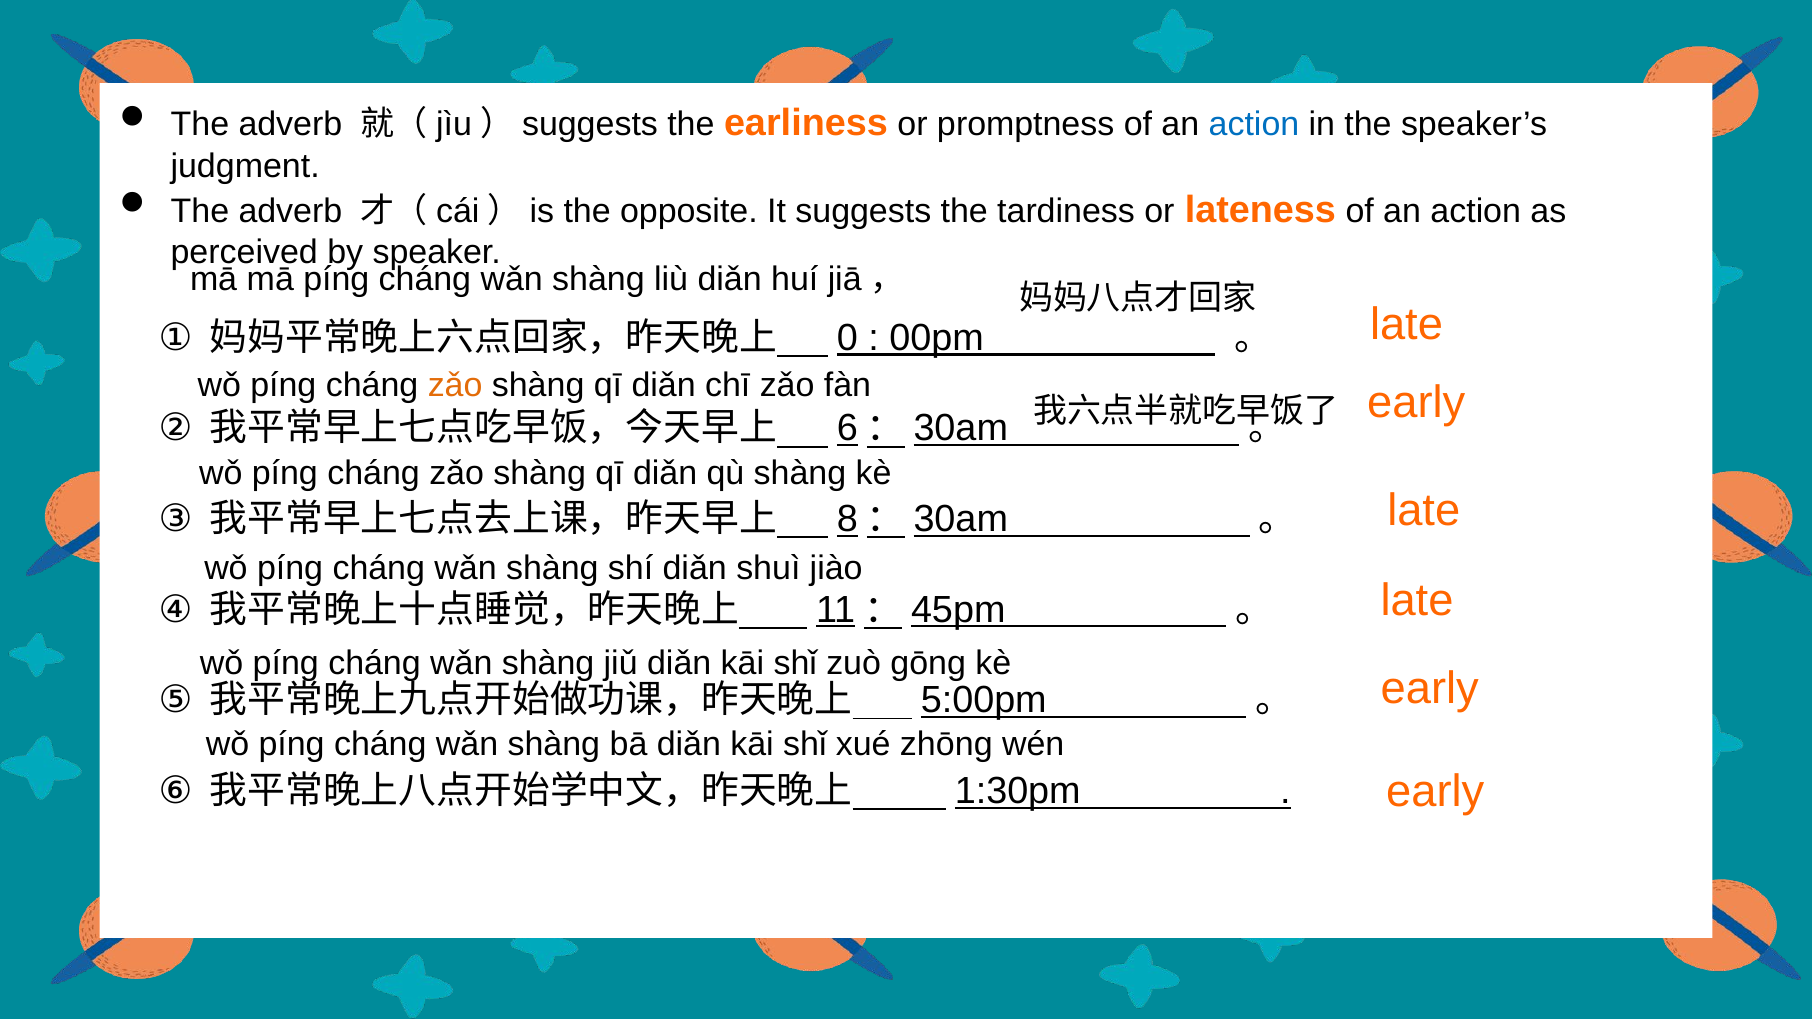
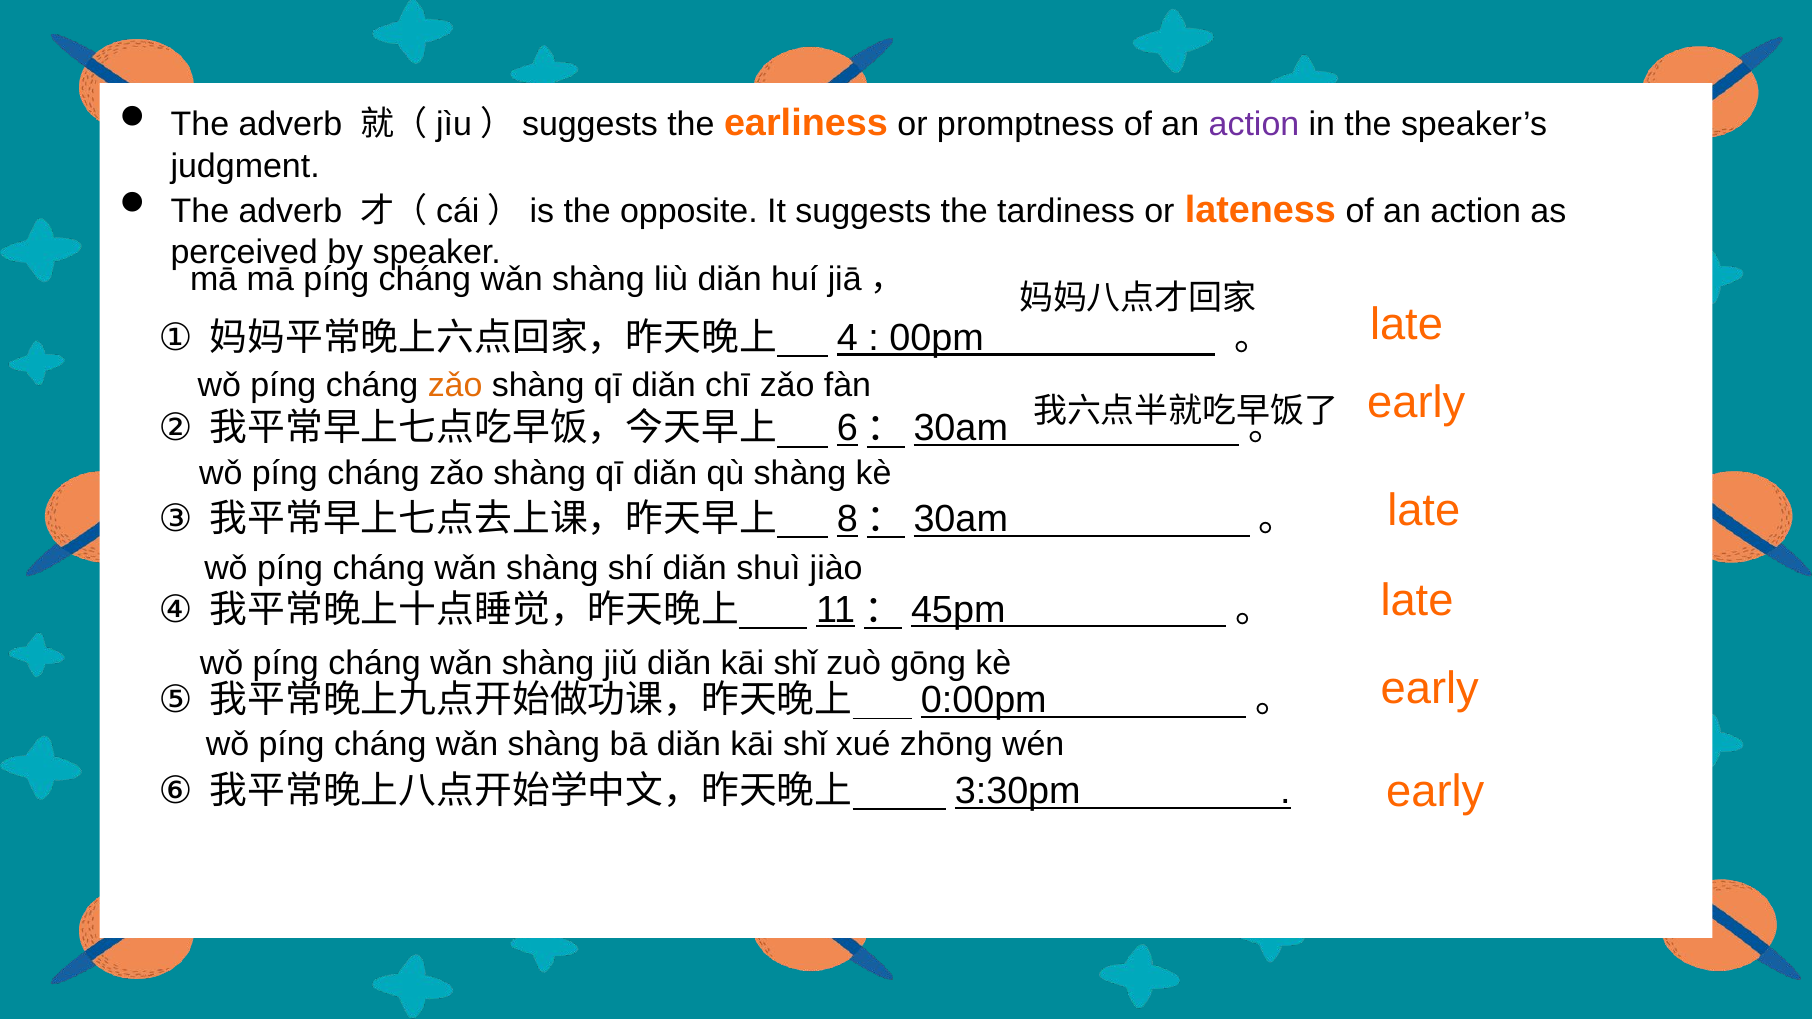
action colour: blue -> purple (1254, 125)
0: 0 -> 4 (847, 338)
5:00pm: 5:00pm -> 0:00pm (984, 701)
1:30pm: 1:30pm -> 3:30pm (1018, 791)
